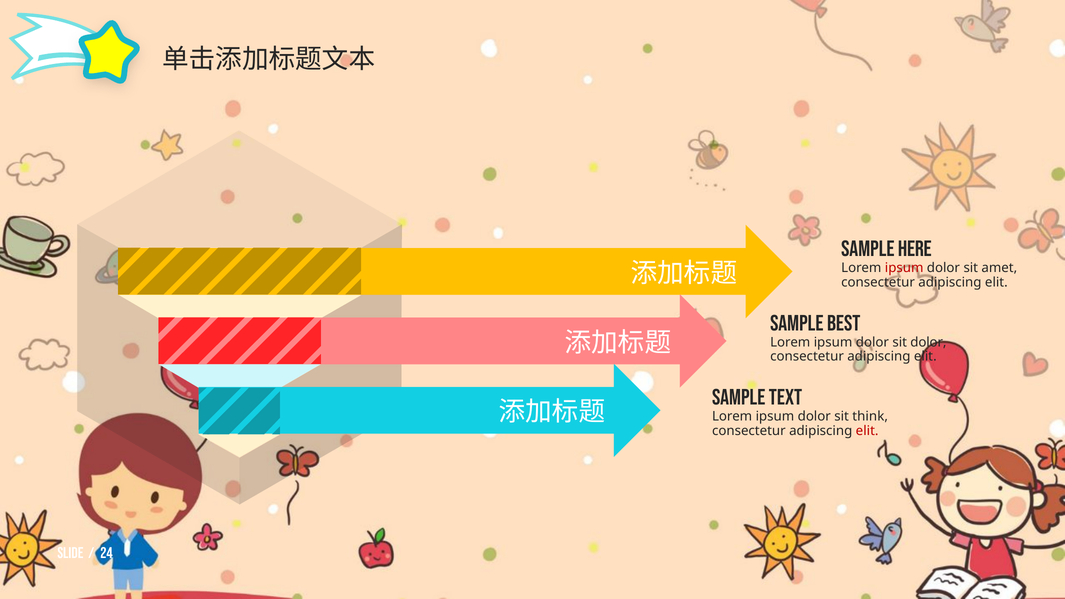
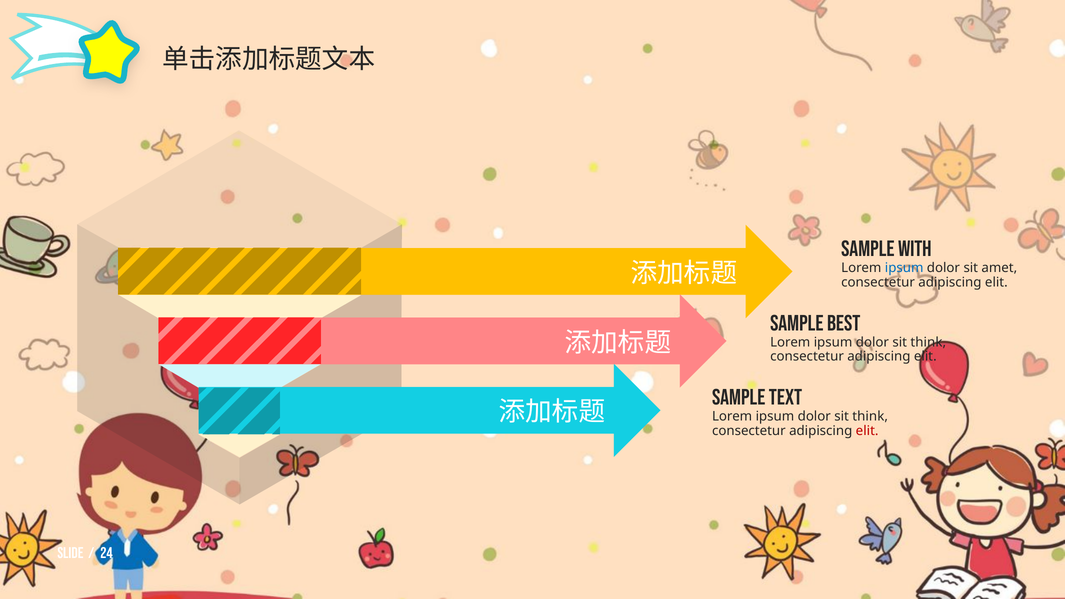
Here: Here -> With (915, 249)
ipsum colour: red -> blue (904, 268)
dolor: dolor -> think (928, 342)
